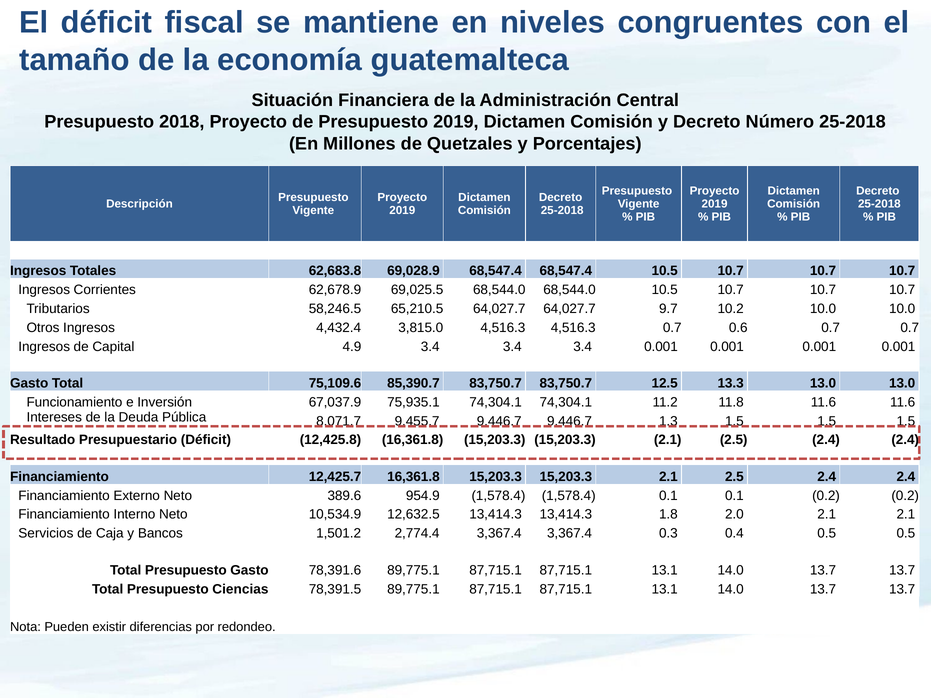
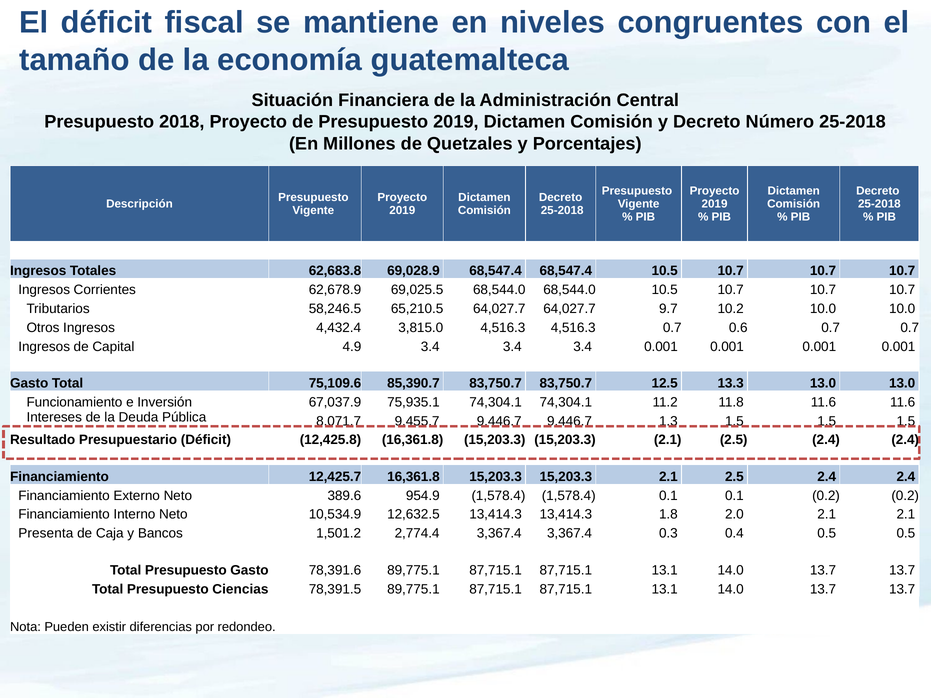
Servicios: Servicios -> Presenta (46, 534)
